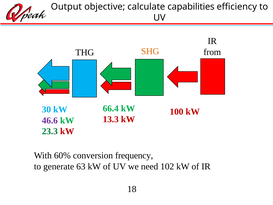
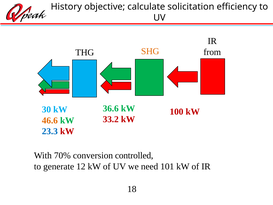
Output: Output -> History (66, 7)
capabilities: capabilities -> solicitation (191, 7)
66.4: 66.4 -> 36.6 (111, 108)
13.3: 13.3 -> 33.2 (111, 119)
46.6 colour: purple -> orange (50, 120)
23.3 colour: green -> blue (50, 131)
60%: 60% -> 70% (62, 155)
frequency: frequency -> controlled (134, 155)
63: 63 -> 12 (81, 166)
102: 102 -> 101 (167, 166)
